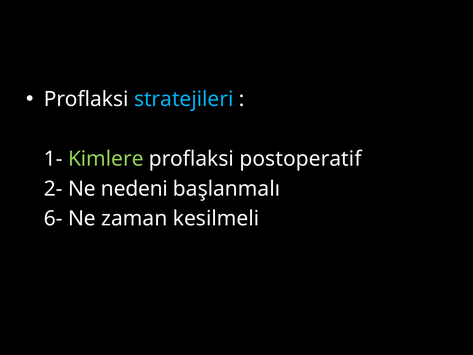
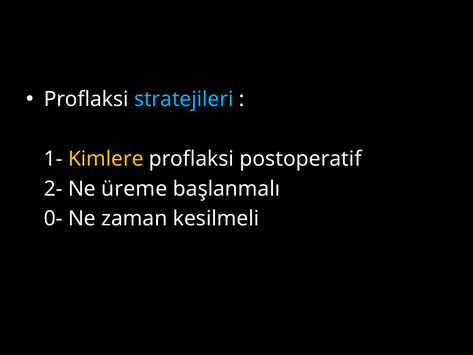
Kimlere colour: light green -> yellow (106, 159)
nedeni: nedeni -> üreme (134, 189)
6-: 6- -> 0- (53, 219)
